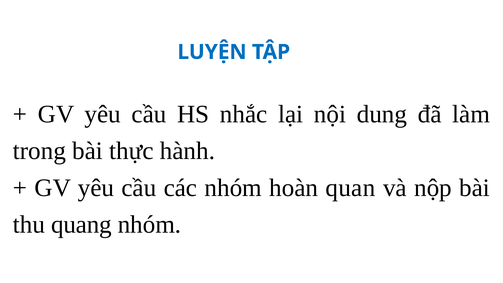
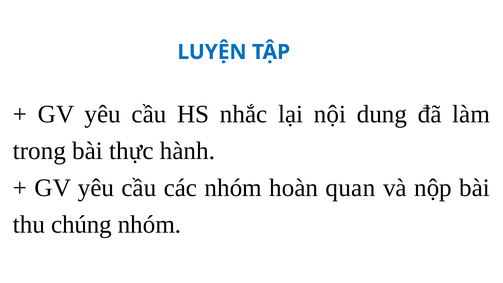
quang: quang -> chúng (82, 225)
